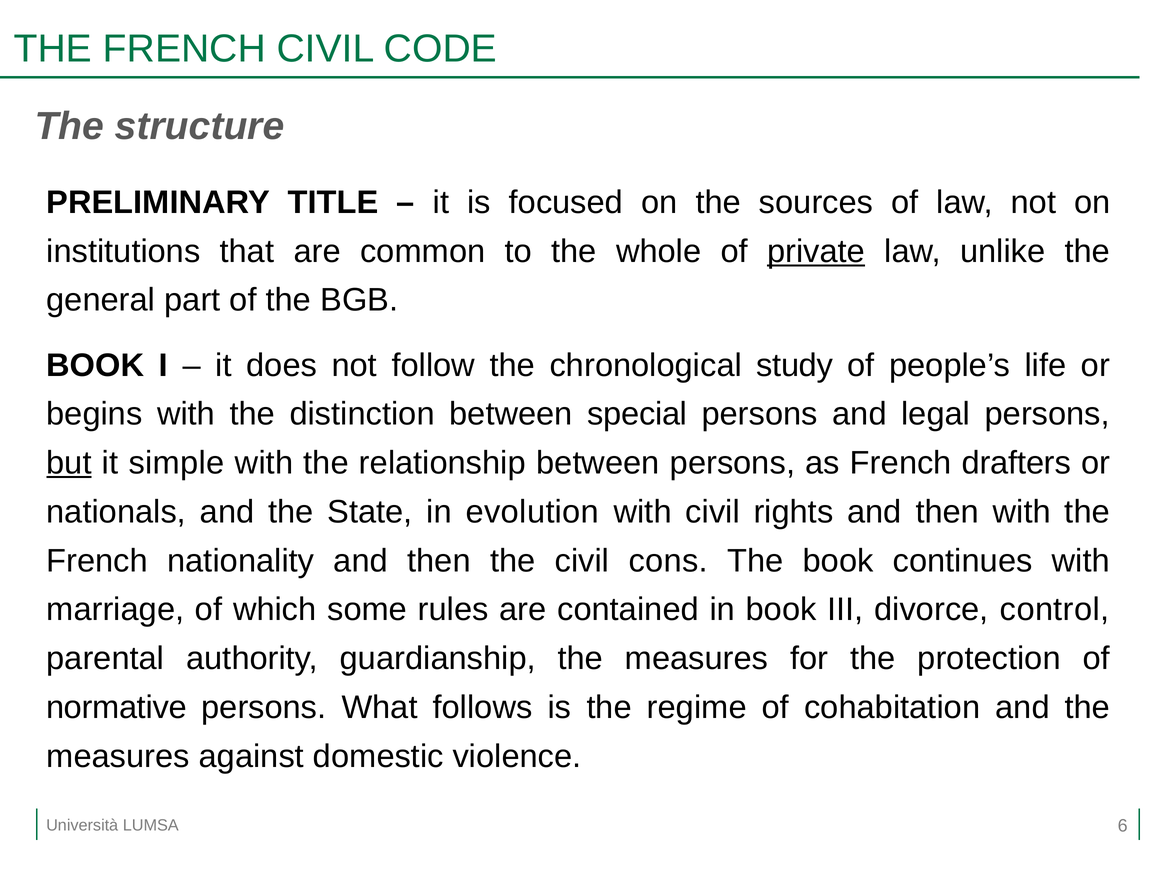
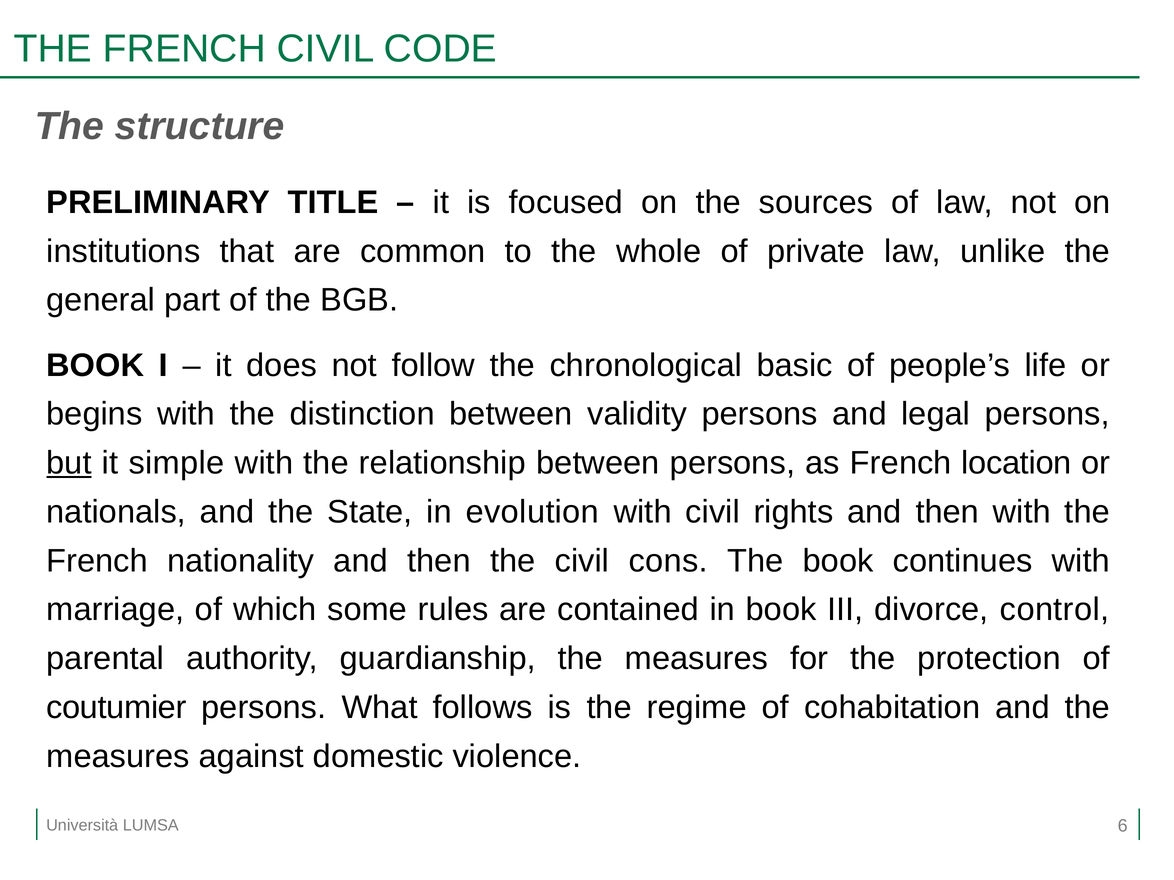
private underline: present -> none (816, 251)
study: study -> basic (795, 366)
special: special -> validity (637, 414)
drafters: drafters -> location (1016, 463)
normative: normative -> coutumier (116, 708)
